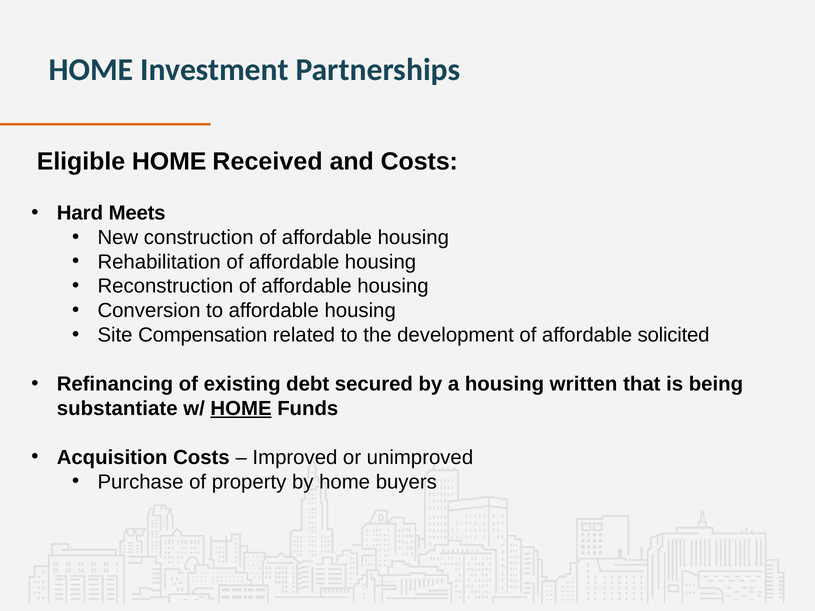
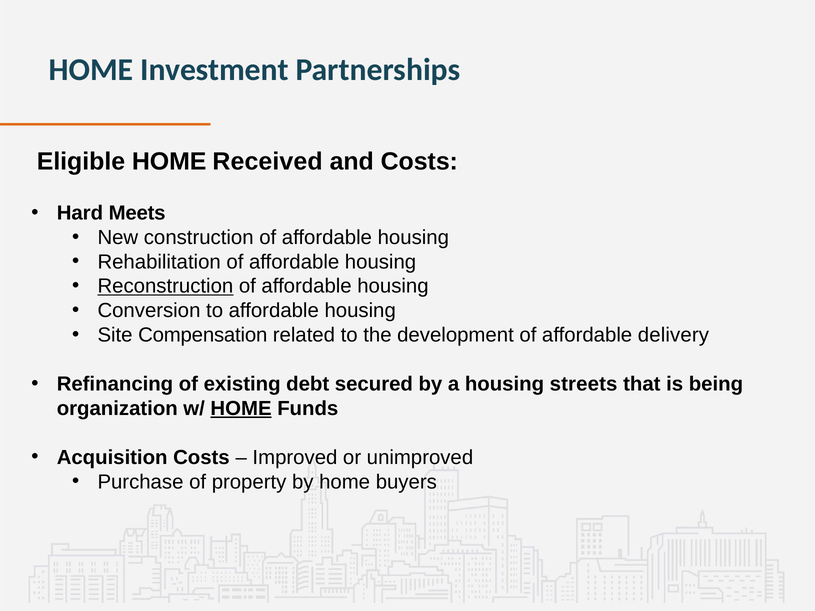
Reconstruction underline: none -> present (165, 286)
solicited: solicited -> delivery (673, 335)
written: written -> streets (584, 384)
substantiate: substantiate -> organization (117, 409)
